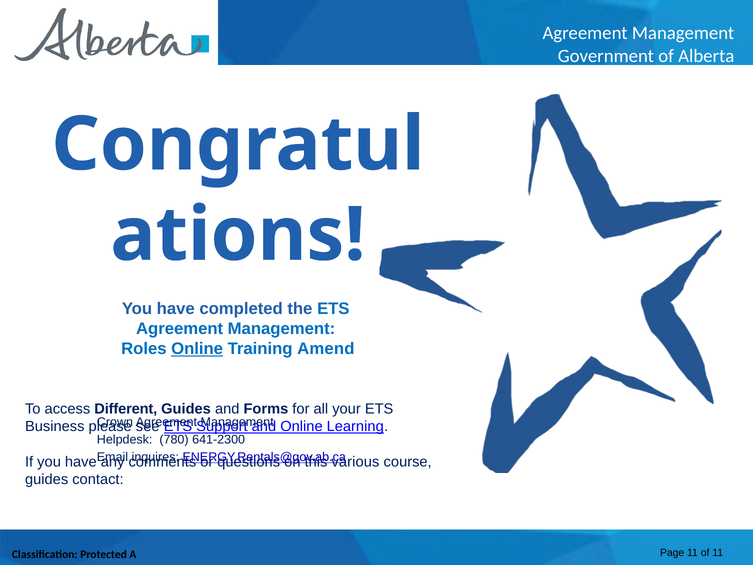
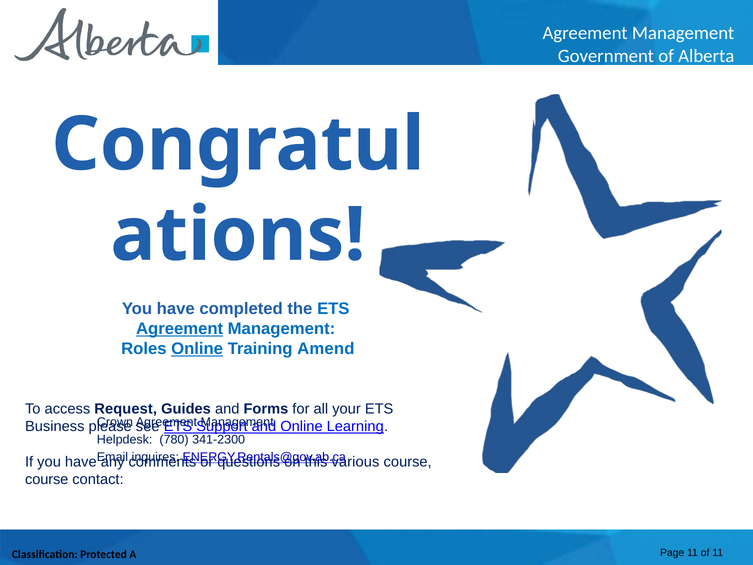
Agreement underline: none -> present (180, 329)
Different: Different -> Request (126, 409)
641-2300: 641-2300 -> 341-2300 (219, 439)
guides: guides -> course (47, 479)
